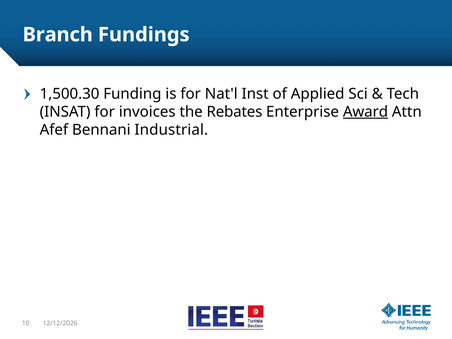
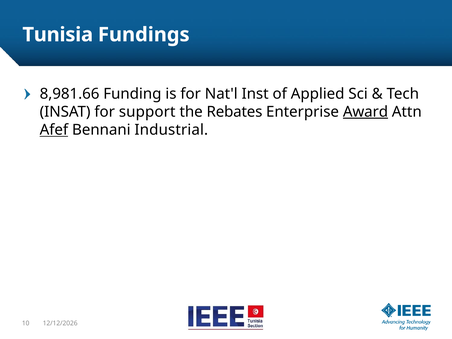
Branch: Branch -> Tunisia (58, 35)
1,500.30: 1,500.30 -> 8,981.66 (70, 94)
invoices: invoices -> support (147, 112)
Afef underline: none -> present (54, 130)
